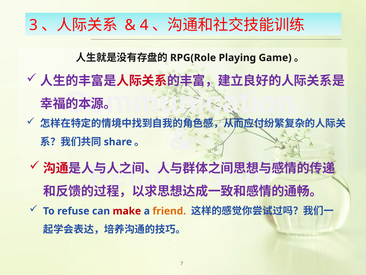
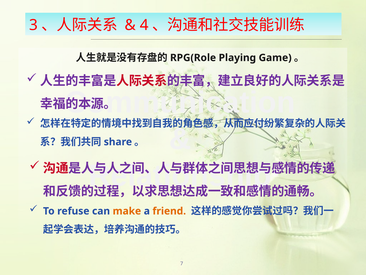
make colour: red -> orange (127, 211)
